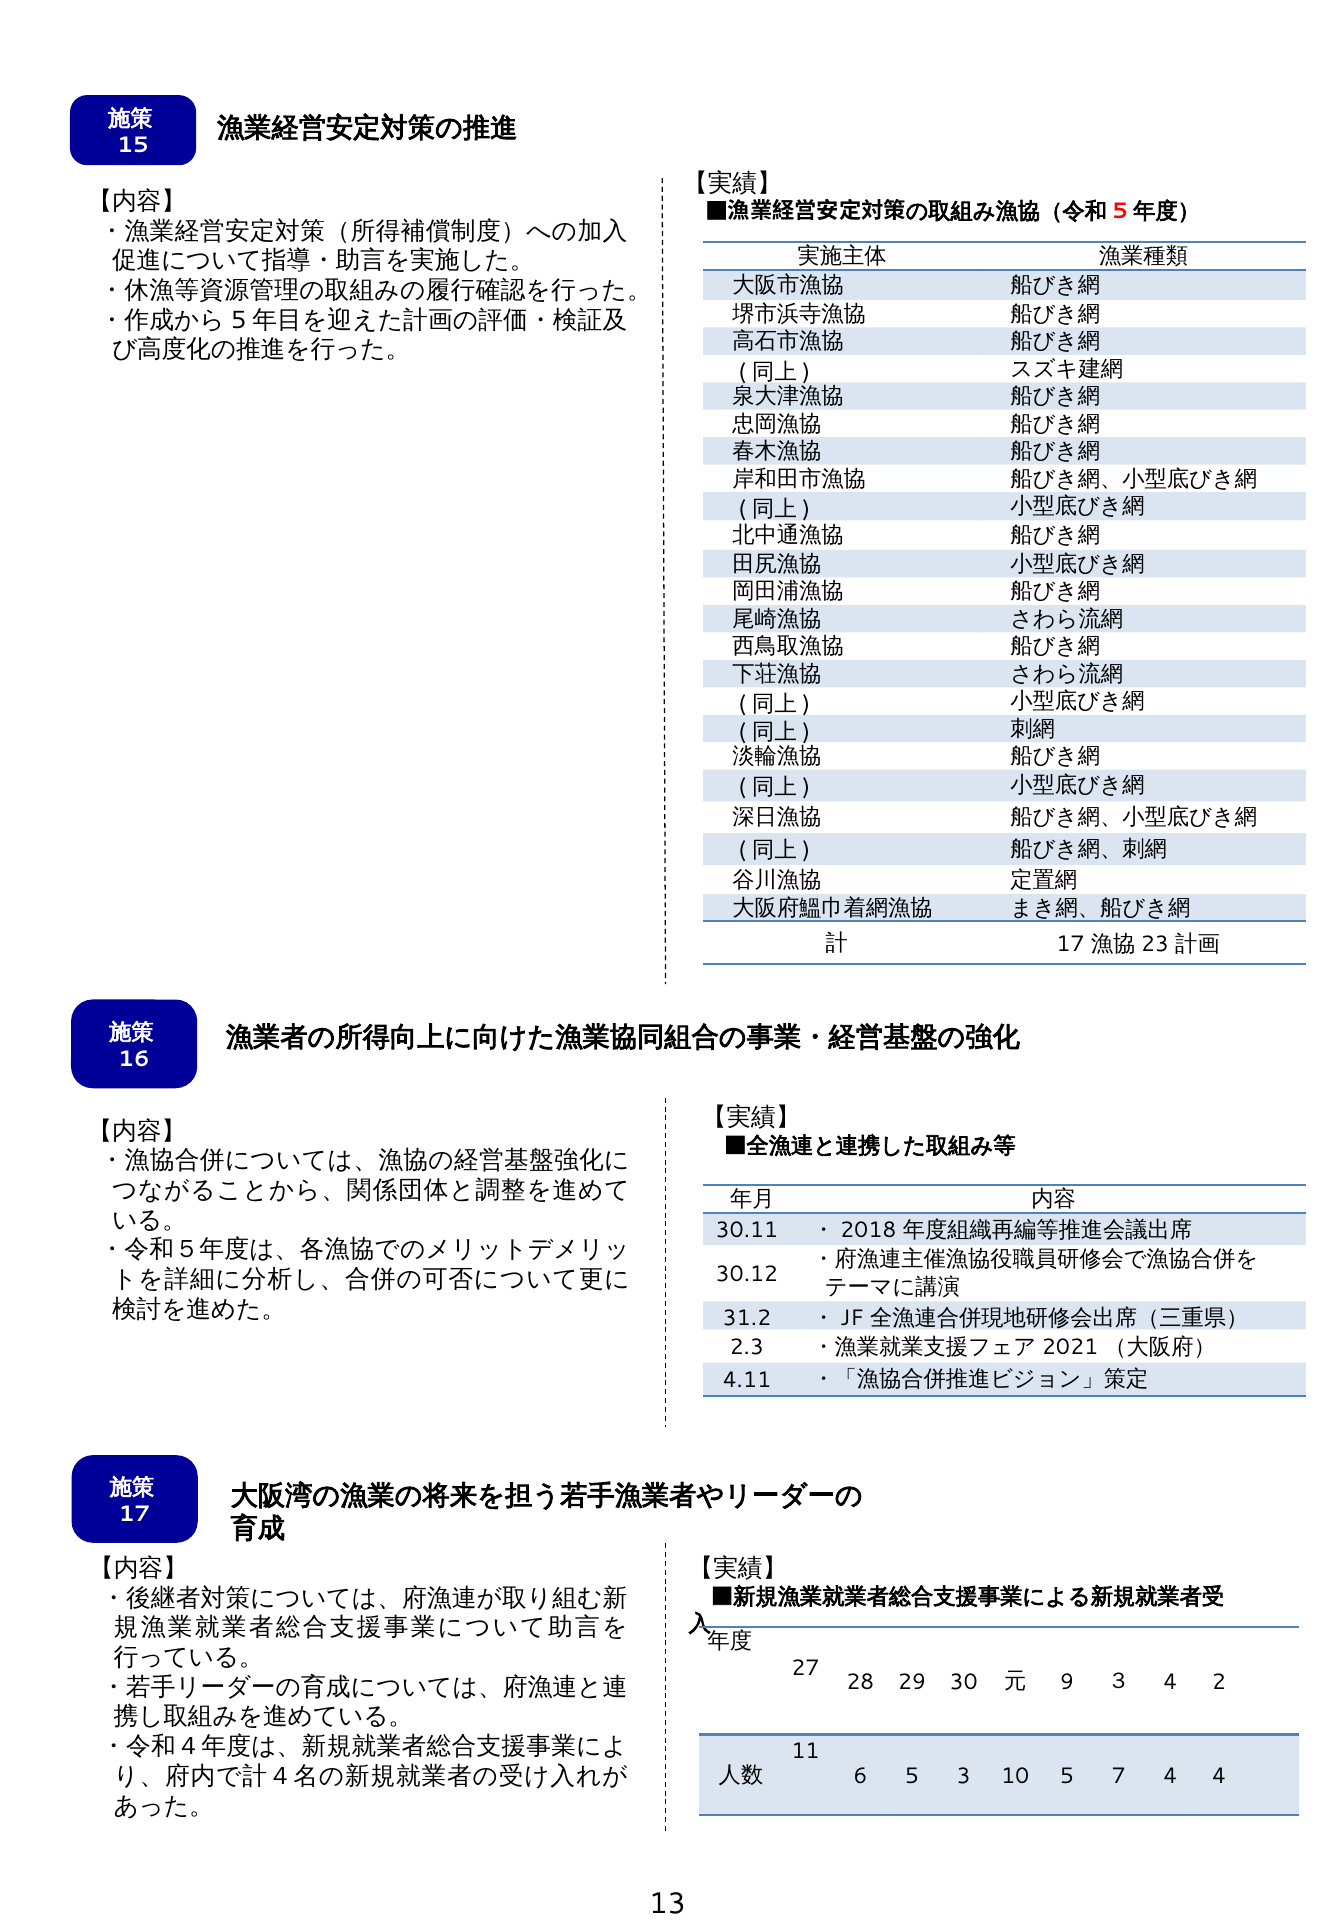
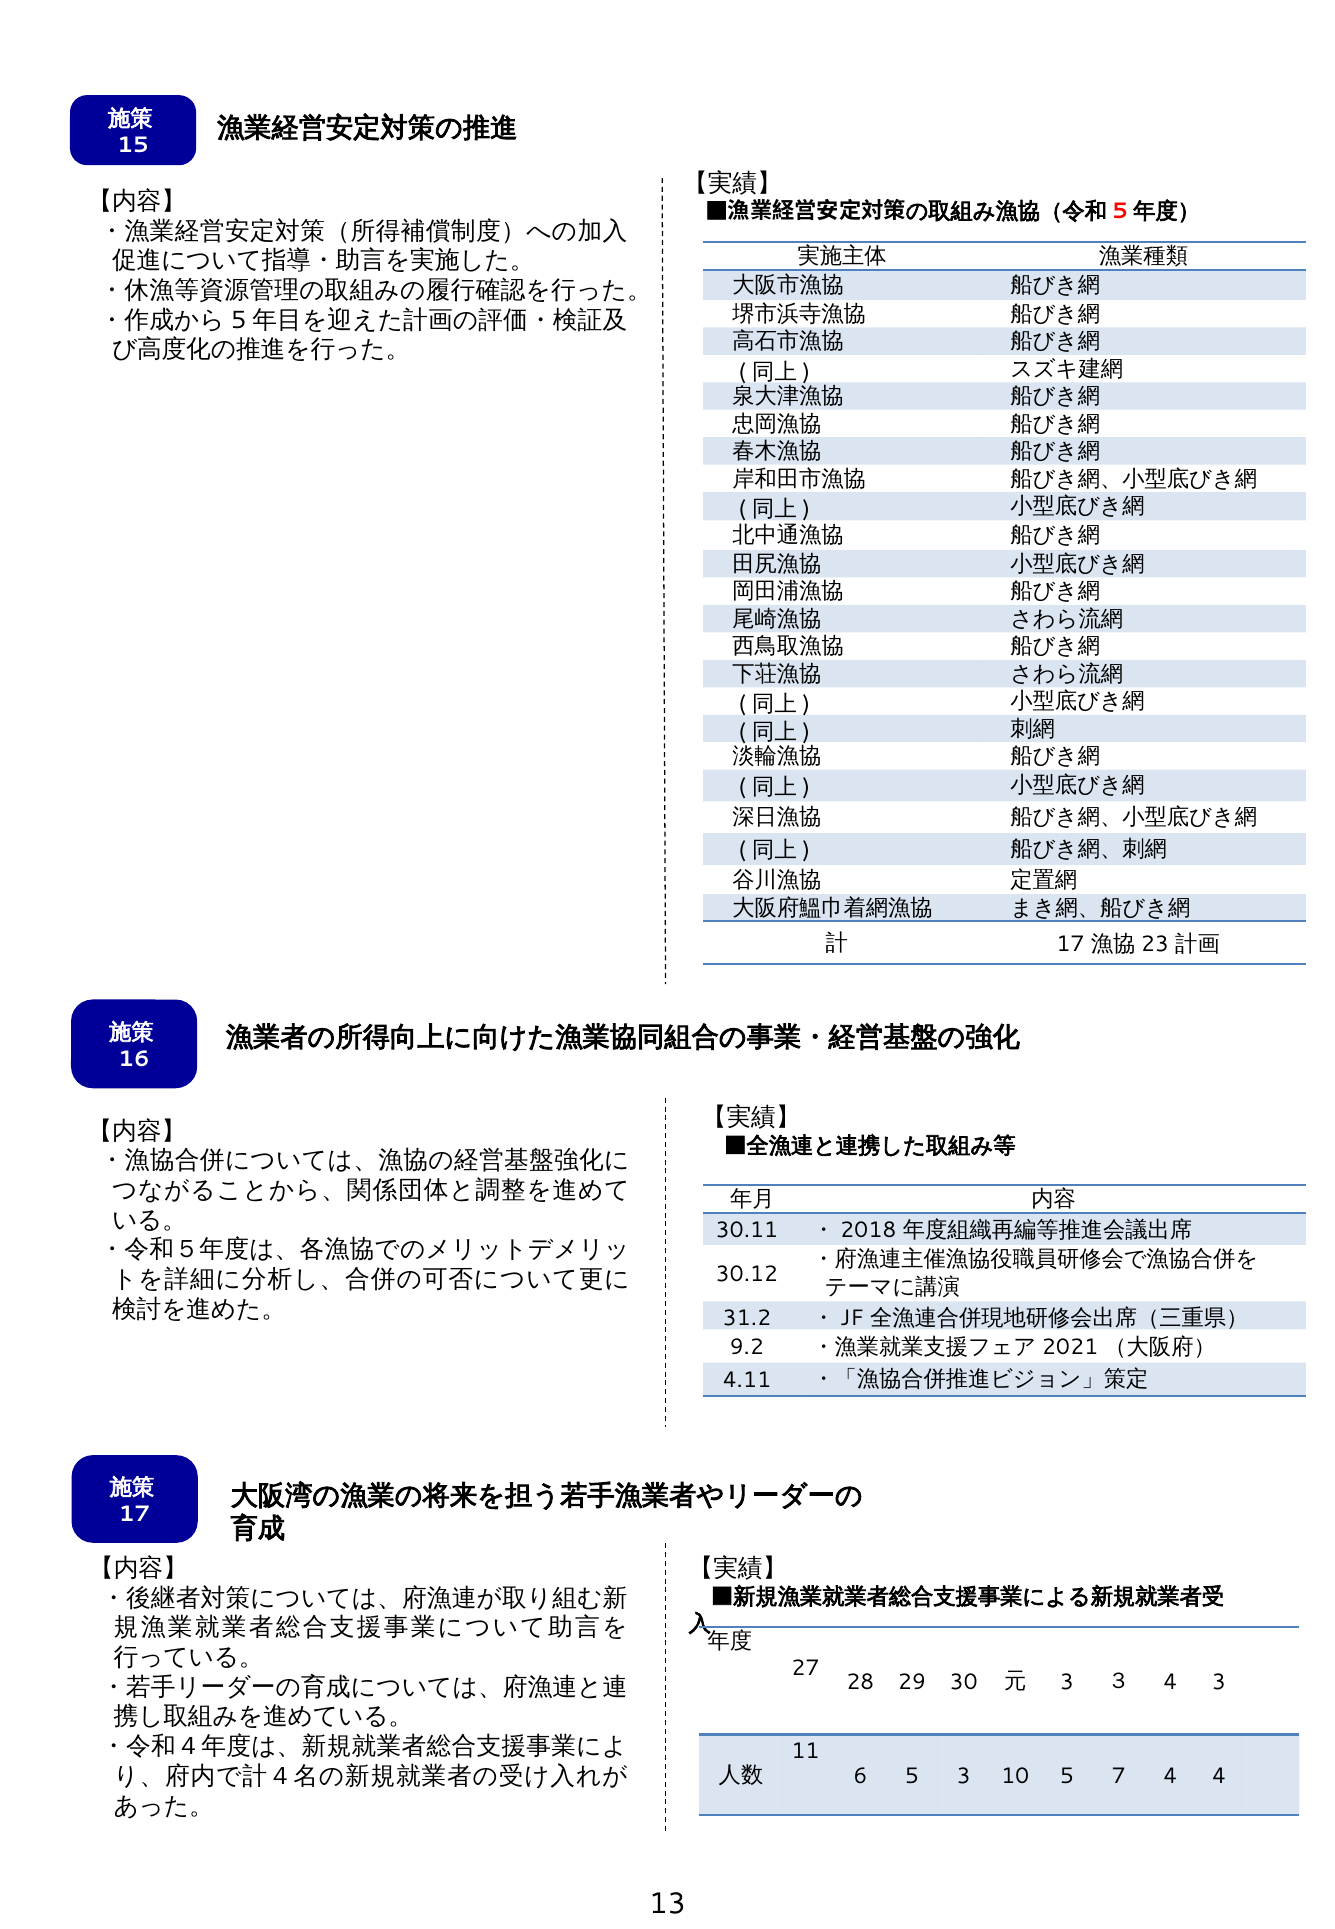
2.3: 2.3 -> 9.2 (747, 1347)
9: 9 -> 3 (1067, 1682)
4 2: 2 -> 3 (1219, 1682)
